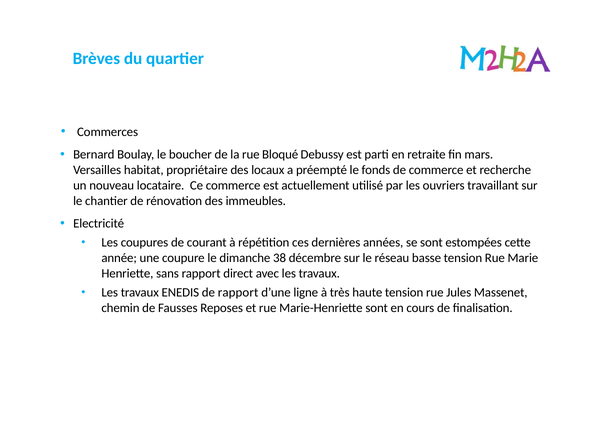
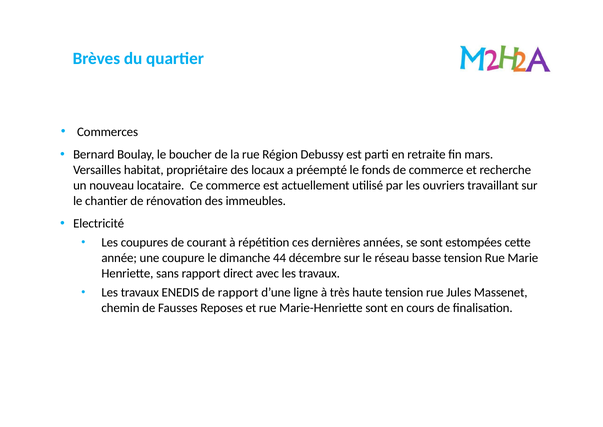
Bloqué: Bloqué -> Région (280, 155)
38: 38 -> 44 (280, 258)
